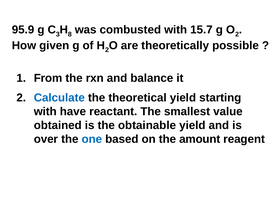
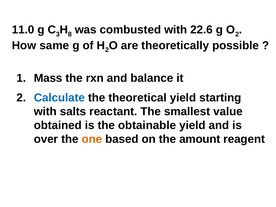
95.9: 95.9 -> 11.0 (23, 30)
15.7: 15.7 -> 22.6 (202, 30)
given: given -> same (54, 45)
From: From -> Mass (48, 78)
have: have -> salts (73, 111)
one colour: blue -> orange (92, 139)
